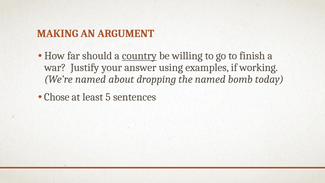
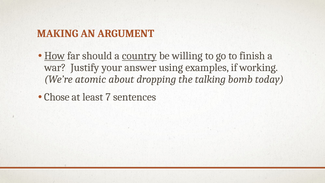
How underline: none -> present (55, 56)
We’re named: named -> atomic (91, 79)
the named: named -> talking (210, 79)
5: 5 -> 7 (108, 97)
